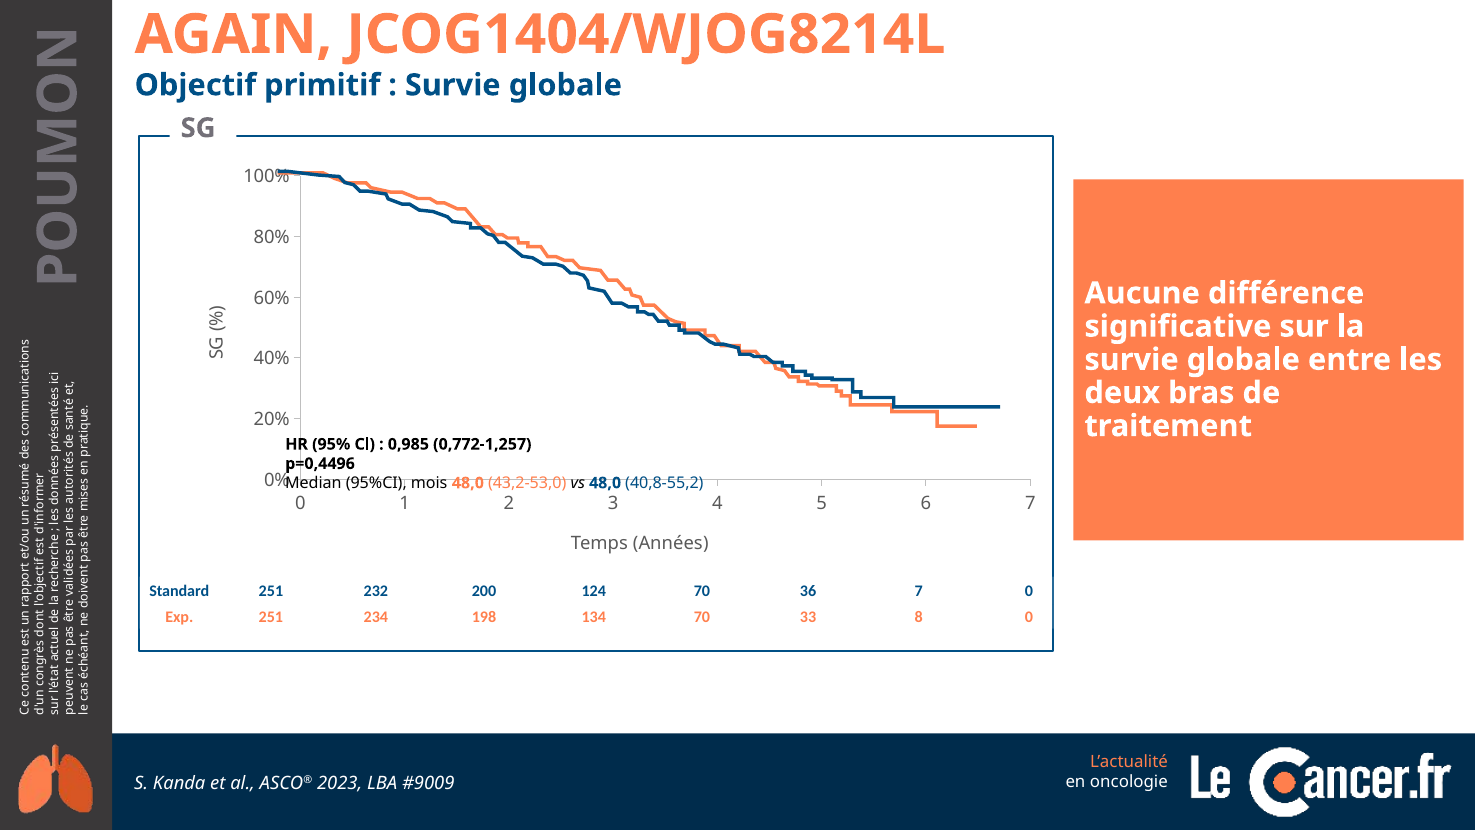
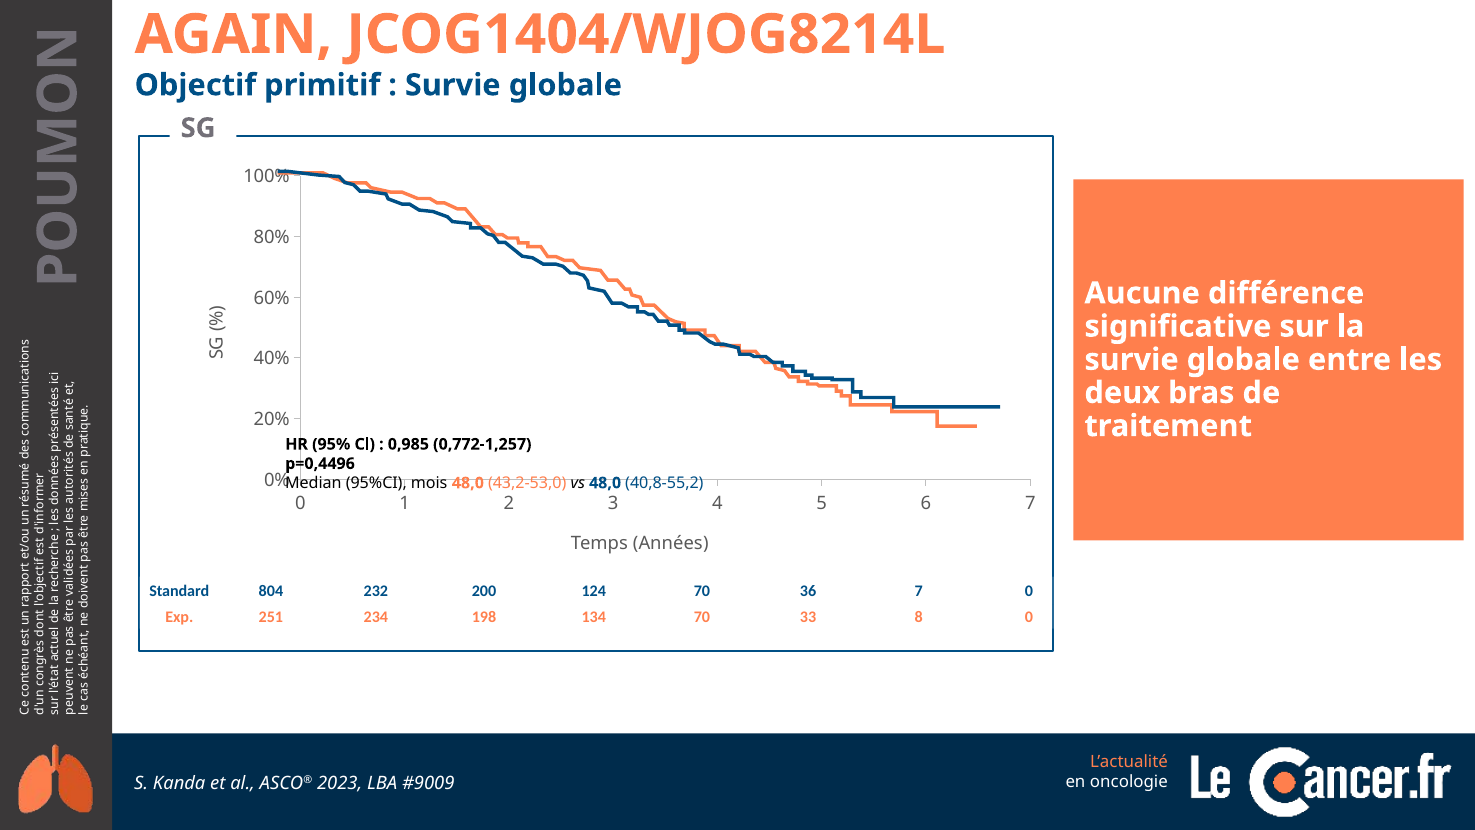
Standard 251: 251 -> 804 (271, 591)
